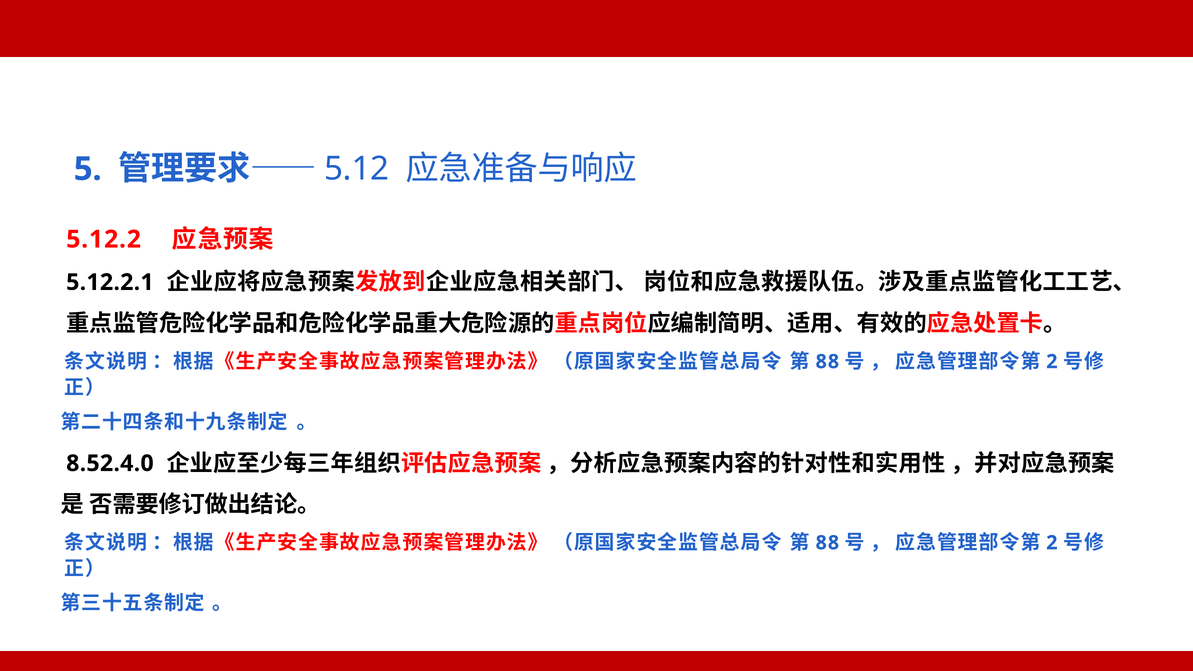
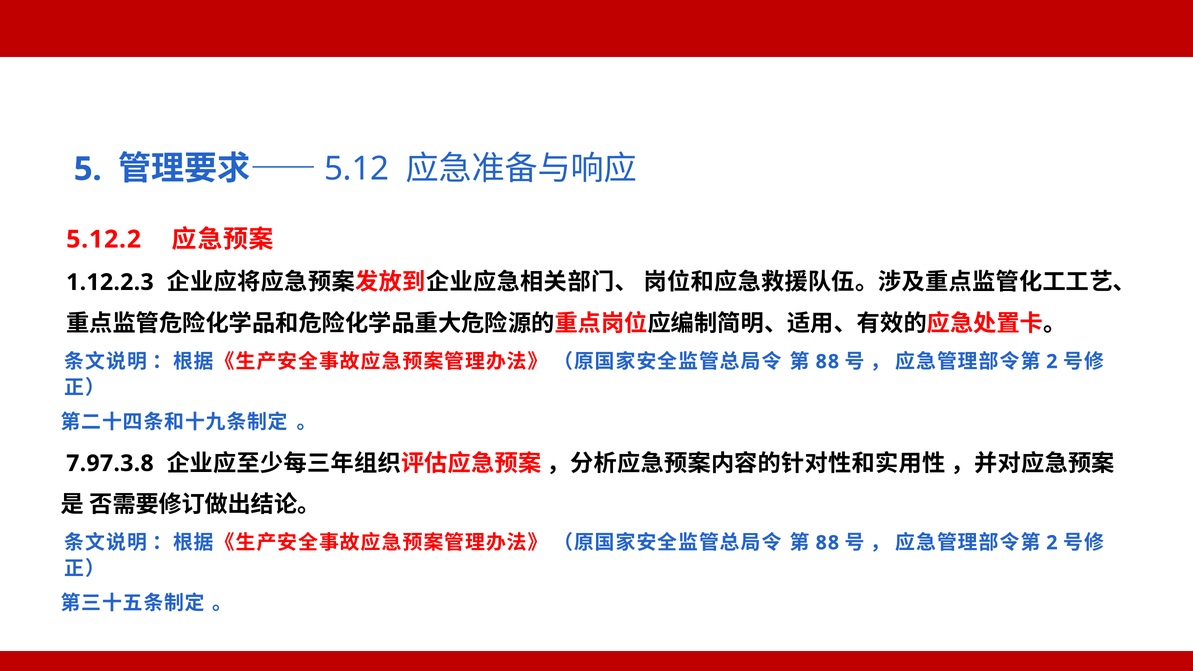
5.12.2.1: 5.12.2.1 -> 1.12.2.3 (110, 282)
8.52.4.0: 8.52.4.0 -> 7.97.3.8 (110, 463)
